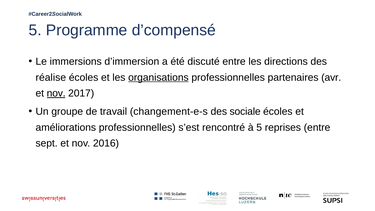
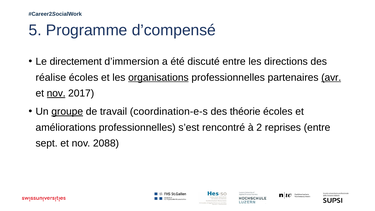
immersions: immersions -> directement (76, 62)
avr underline: none -> present (331, 77)
groupe underline: none -> present (67, 111)
changement-e-s: changement-e-s -> coordination-e-s (169, 111)
sociale: sociale -> théorie (245, 111)
à 5: 5 -> 2 (259, 127)
2016: 2016 -> 2088 (106, 143)
